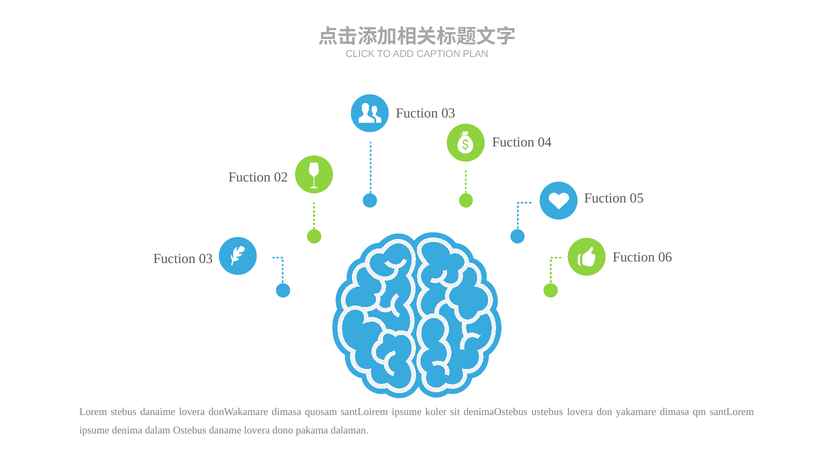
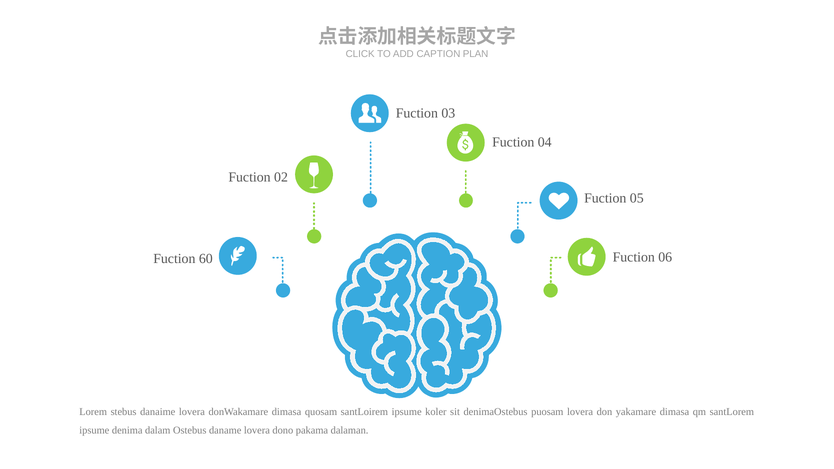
03: 03 -> 60 (206, 259)
ustebus: ustebus -> puosam (547, 412)
